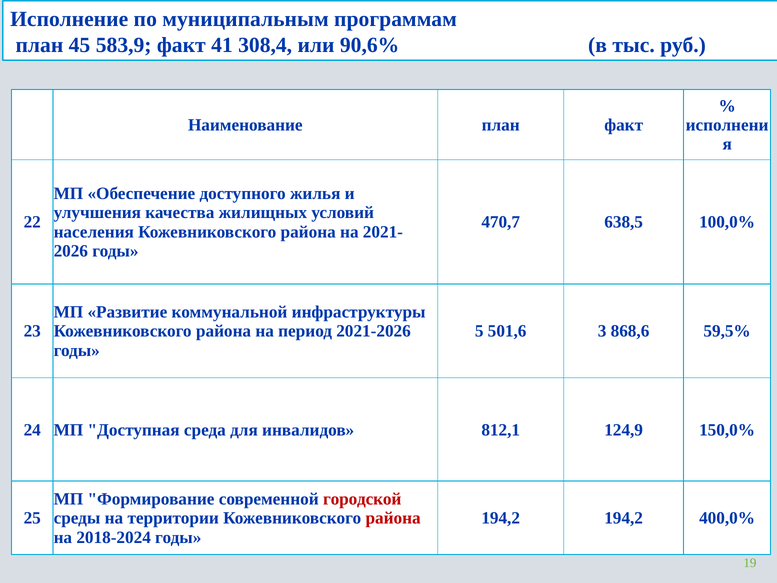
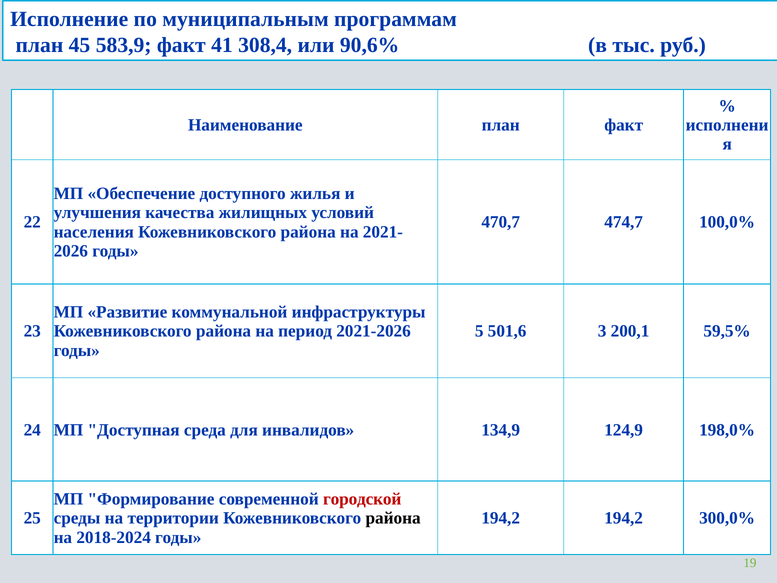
638,5: 638,5 -> 474,7 (624, 222)
868,6: 868,6 -> 200,1 (630, 331)
812,1: 812,1 -> 134,9 (501, 430)
150,0%: 150,0% -> 198,0% (727, 430)
района colour: red -> black (393, 518)
400,0%: 400,0% -> 300,0% (727, 518)
